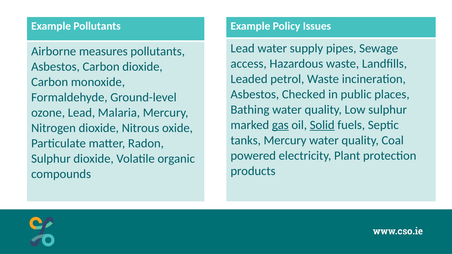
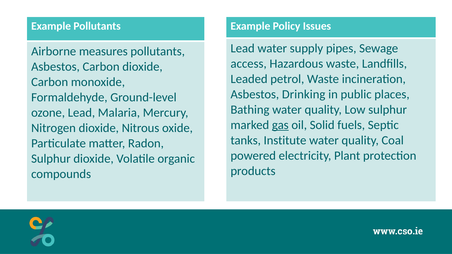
Checked: Checked -> Drinking (304, 94)
Solid underline: present -> none (322, 125)
tanks Mercury: Mercury -> Institute (285, 141)
